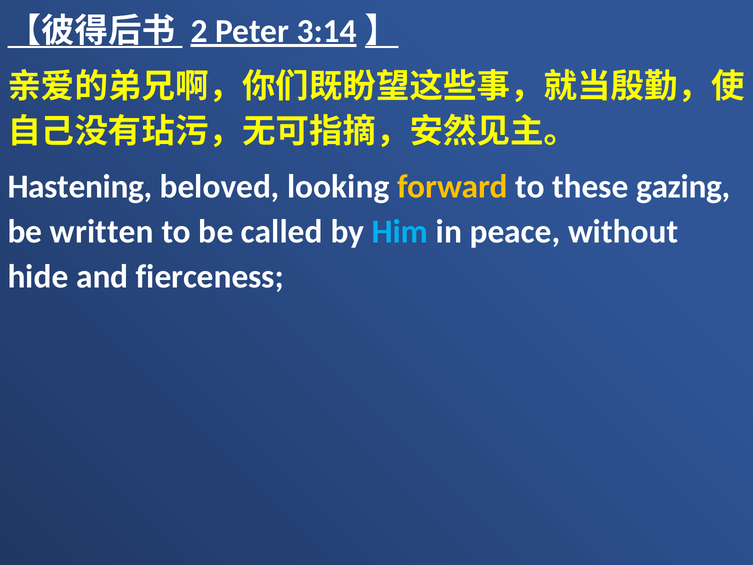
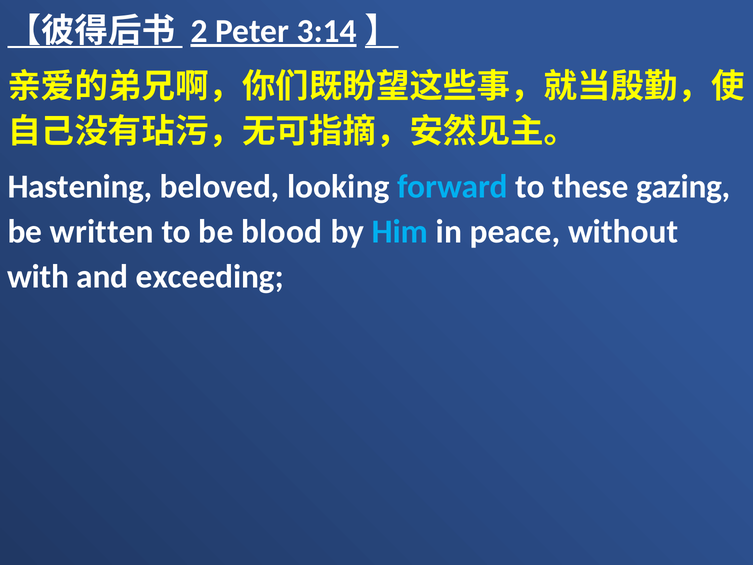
forward colour: yellow -> light blue (452, 187)
called: called -> blood (282, 232)
hide: hide -> with (38, 277)
fierceness: fierceness -> exceeding (210, 277)
